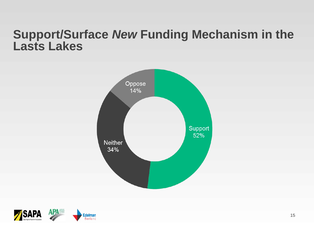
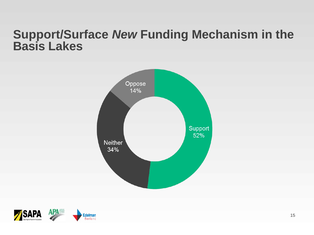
Lasts: Lasts -> Basis (29, 46)
